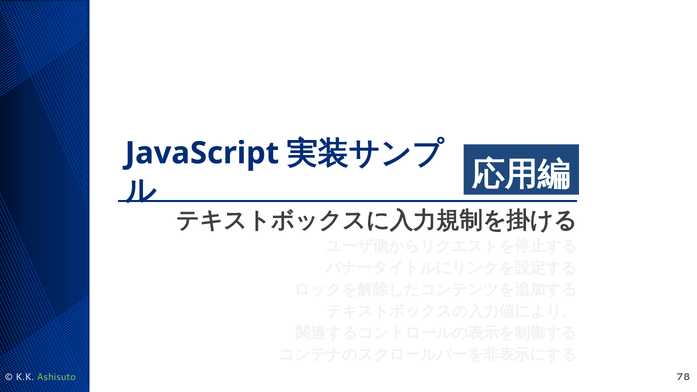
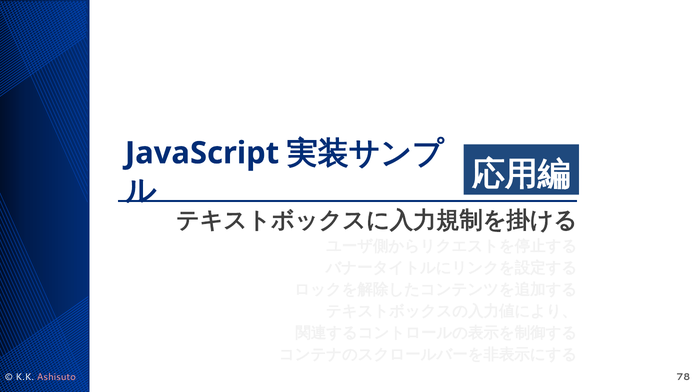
Ashisuto colour: light green -> pink (56, 377)
